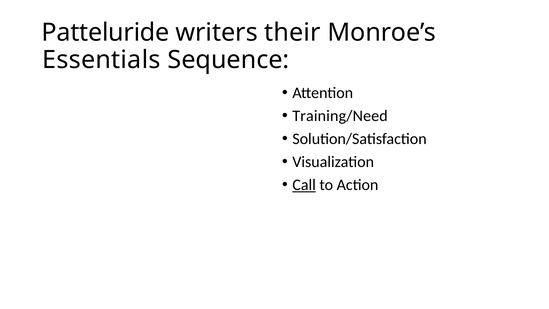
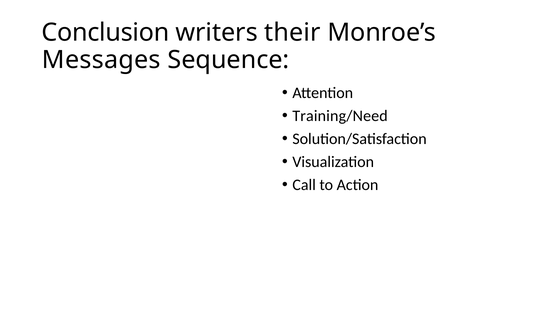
Patteluride: Patteluride -> Conclusion (105, 33)
Essentials: Essentials -> Messages (101, 60)
Call underline: present -> none (304, 185)
